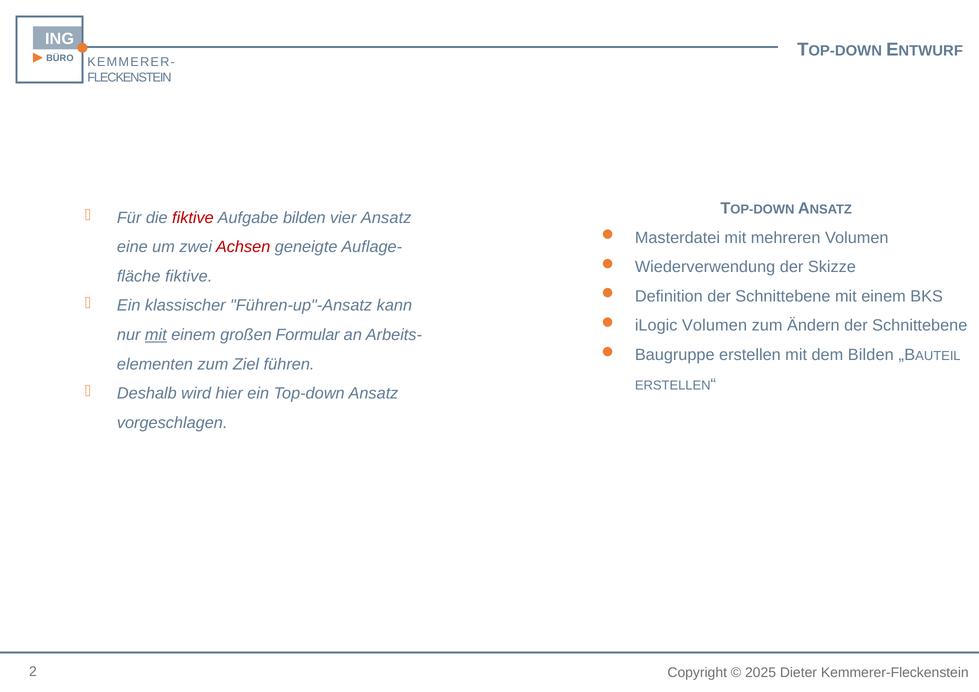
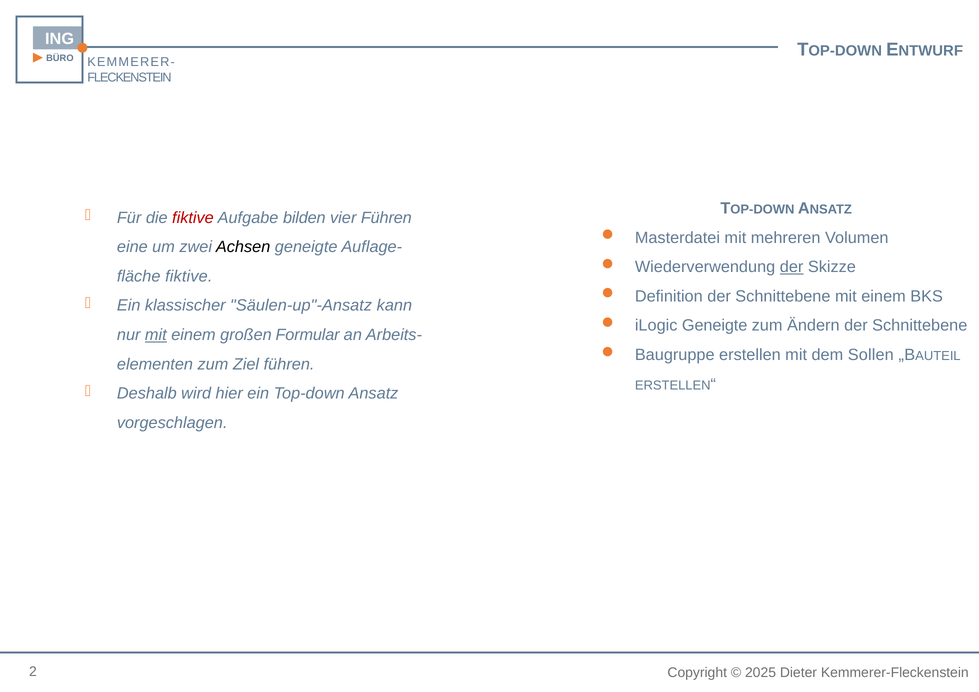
vier Ansatz: Ansatz -> Führen (386, 218)
Achsen colour: red -> black (243, 247)
der underline: none -> present (792, 267)
Führen-up"-Ansatz: Führen-up"-Ansatz -> Säulen-up"-Ansatz (301, 306)
iLogic Volumen: Volumen -> Geneigte (715, 326)
dem Bilden: Bilden -> Sollen (871, 355)
